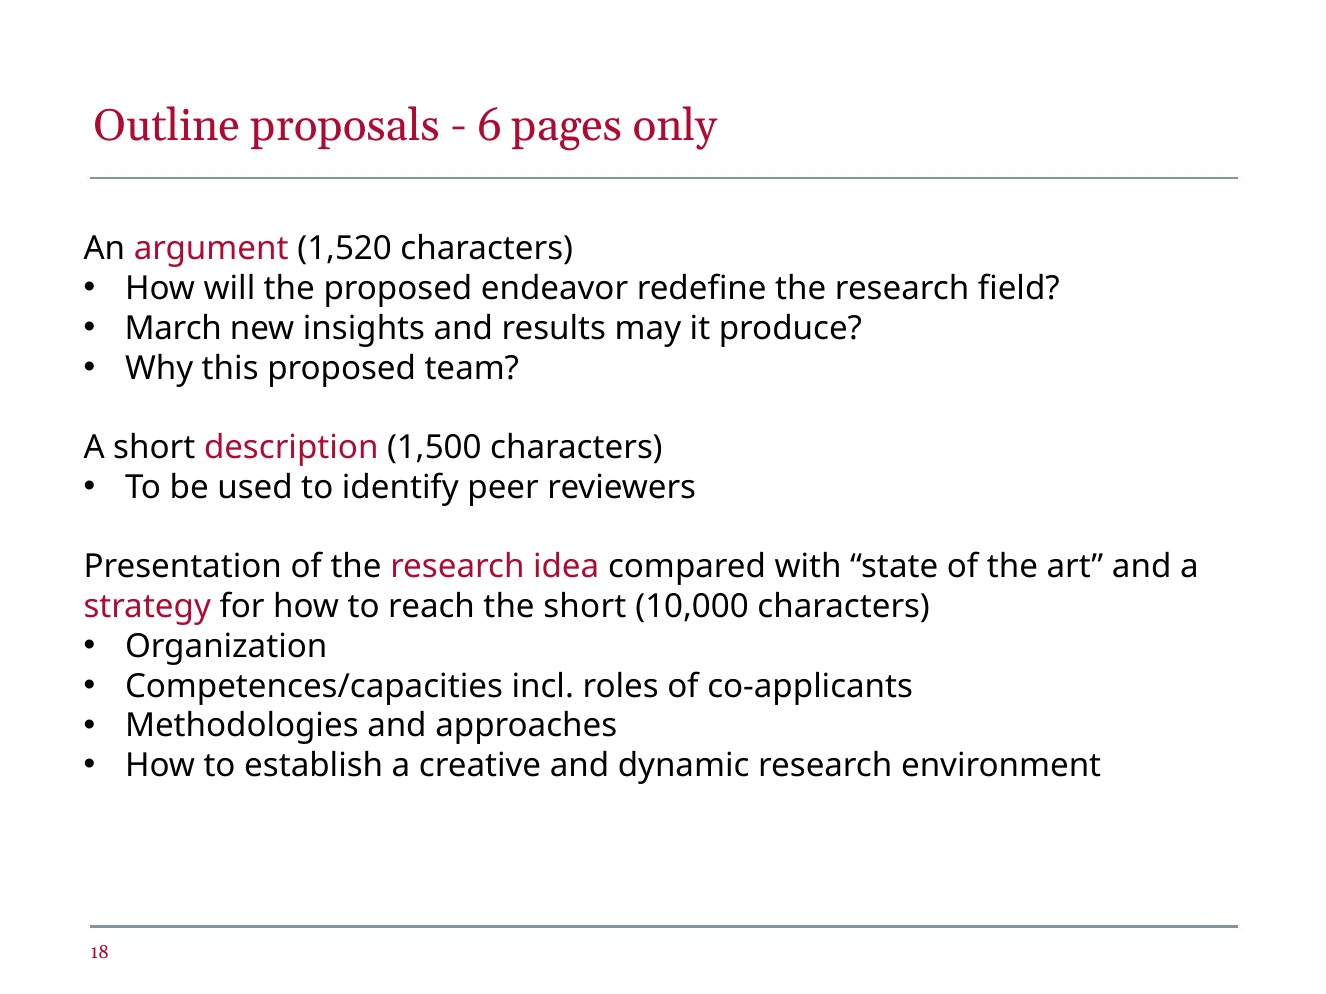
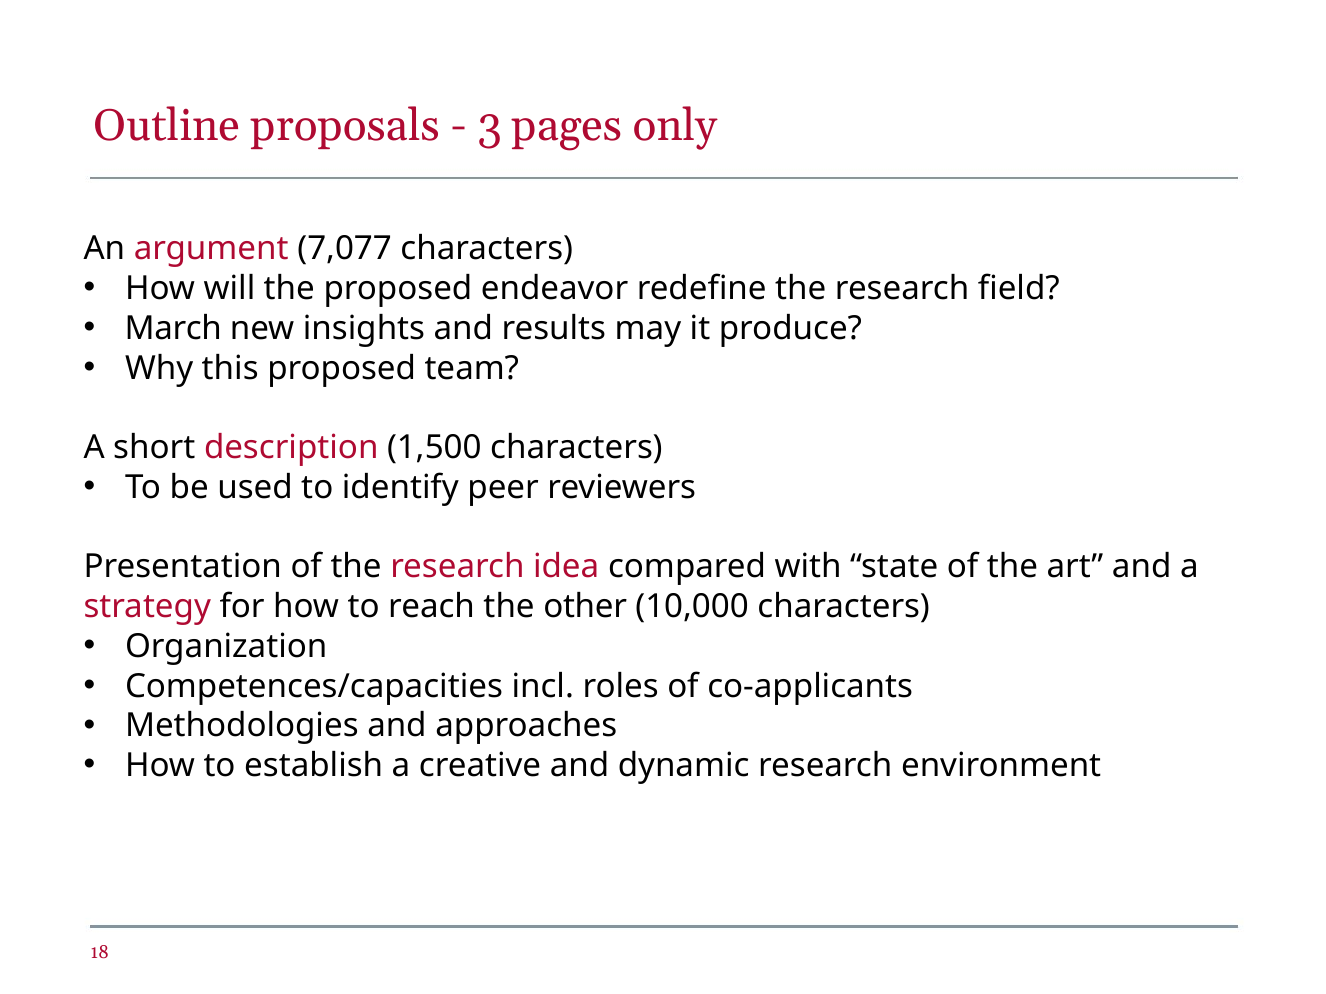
6: 6 -> 3 (490, 126)
1,520: 1,520 -> 7,077 (345, 249)
the short: short -> other (585, 607)
